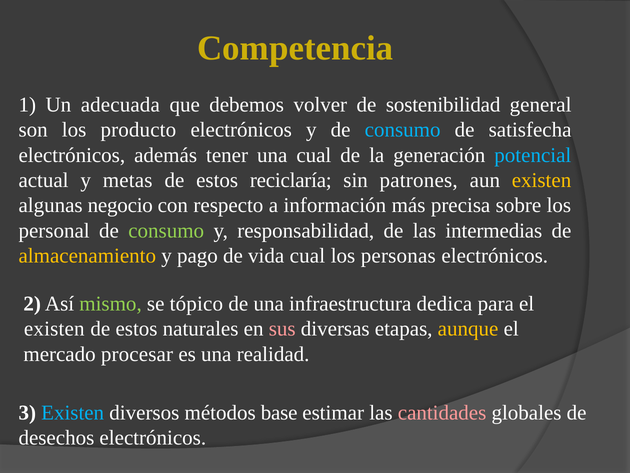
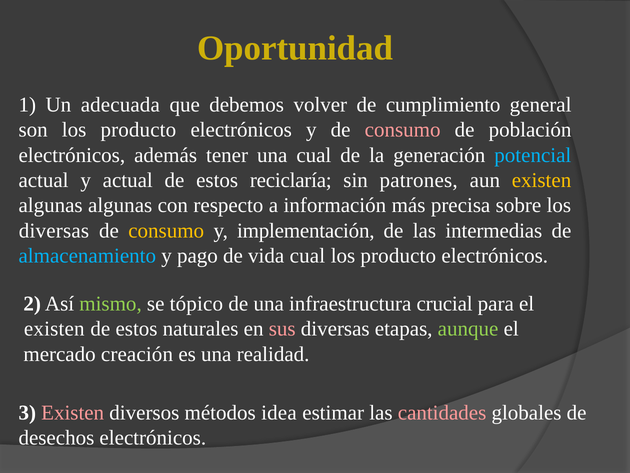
Competencia: Competencia -> Oportunidad (295, 48)
sostenibilidad: sostenibilidad -> cumplimiento (443, 105)
consumo colour: light blue -> pink (403, 130)
satisfecha: satisfecha -> población (530, 130)
y metas: metas -> actual (128, 180)
algunas negocio: negocio -> algunas (120, 205)
personal: personal -> diversas (54, 231)
consumo colour: light green -> yellow (166, 231)
responsabilidad: responsabilidad -> implementación (306, 231)
almacenamiento colour: yellow -> light blue (87, 256)
personas: personas -> producto (398, 256)
dedica: dedica -> crucial (445, 304)
aunque colour: yellow -> light green (468, 329)
procesar: procesar -> creación (137, 354)
Existen colour: light blue -> pink (73, 412)
base: base -> idea (279, 412)
